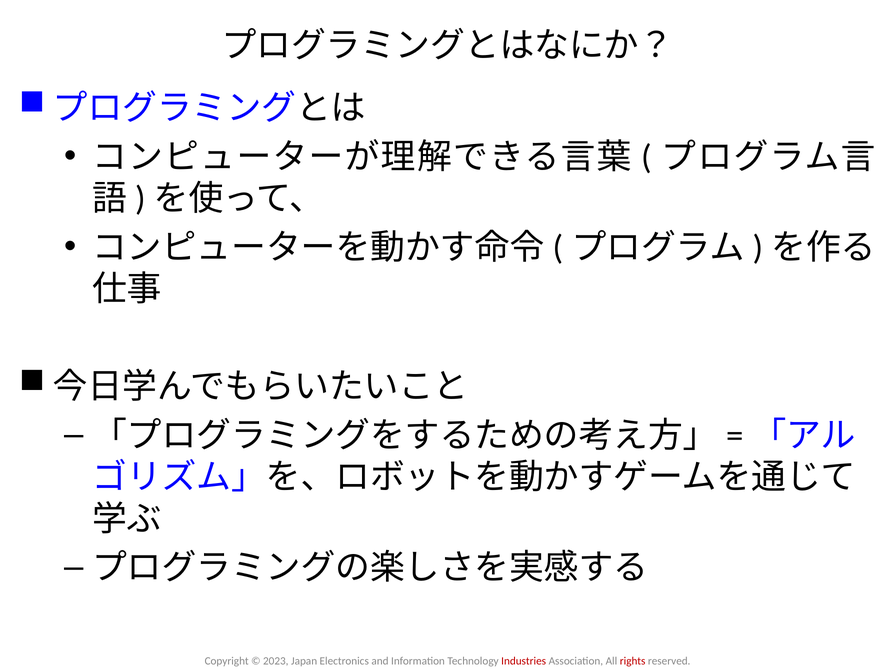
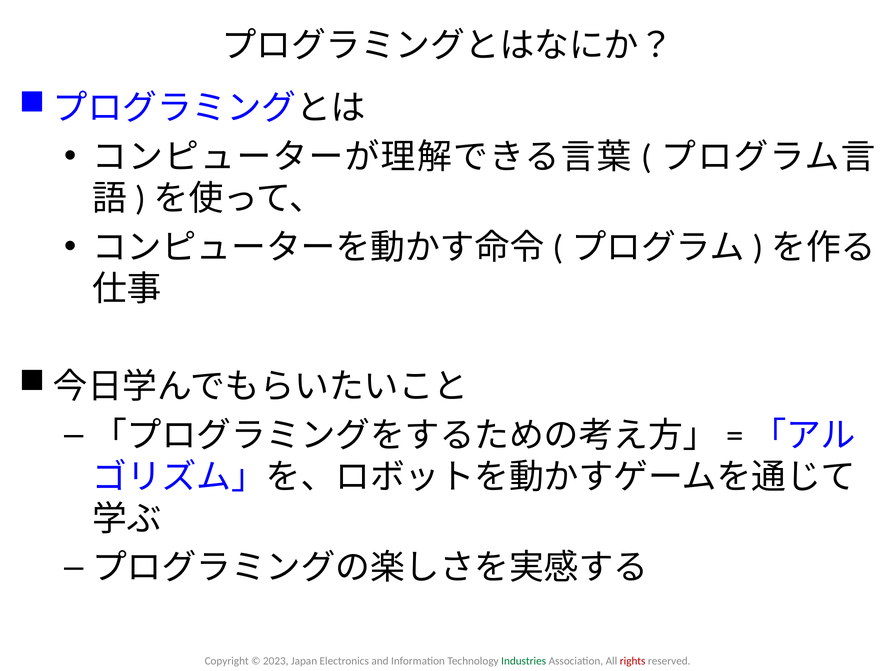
Industries colour: red -> green (524, 661)
